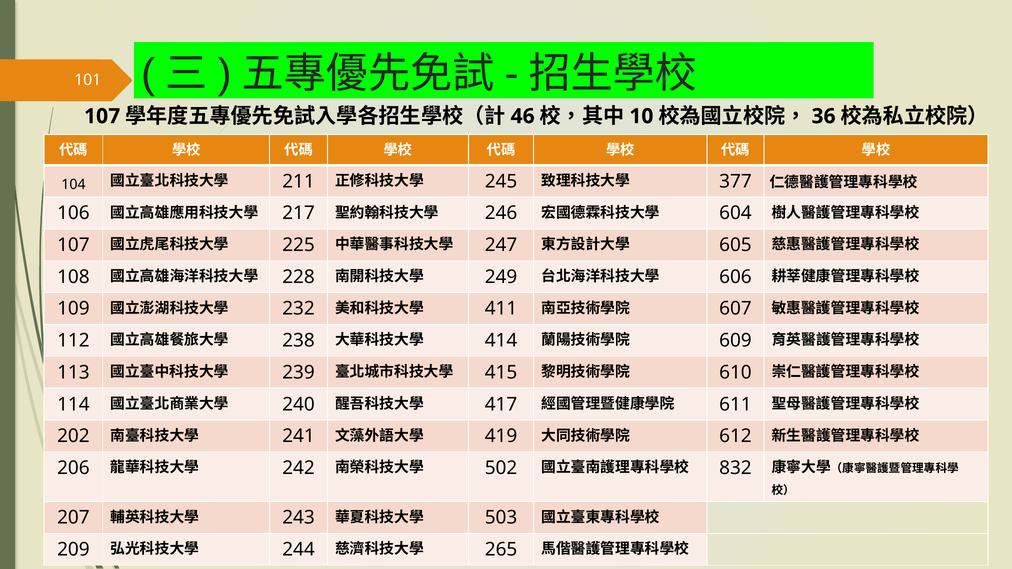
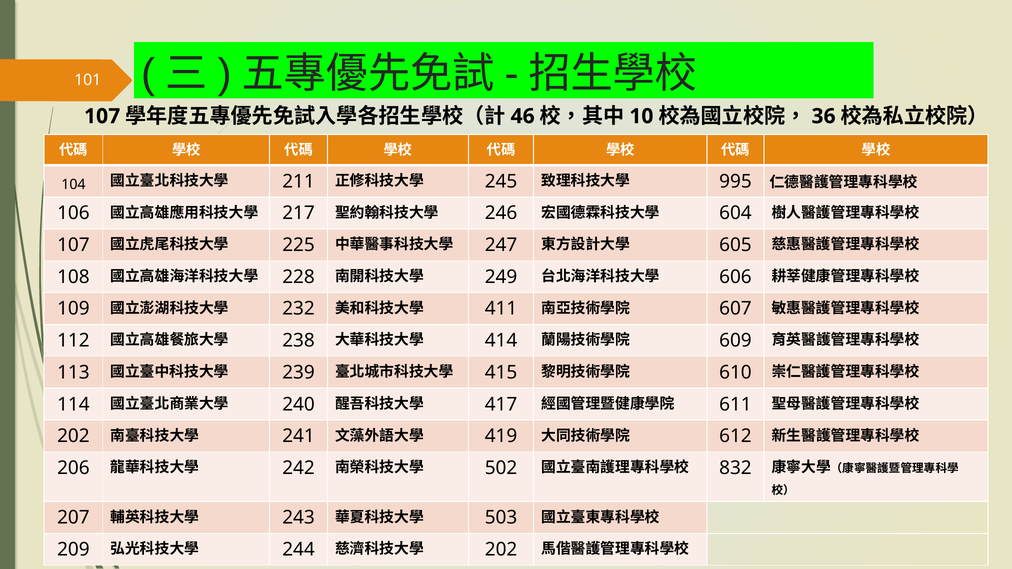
377: 377 -> 995 (735, 181)
265: 265 -> 202 (501, 550)
